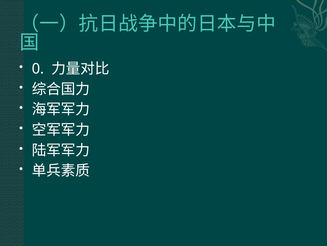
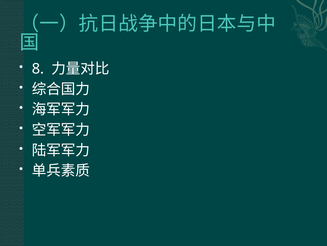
0: 0 -> 8 (38, 69)
